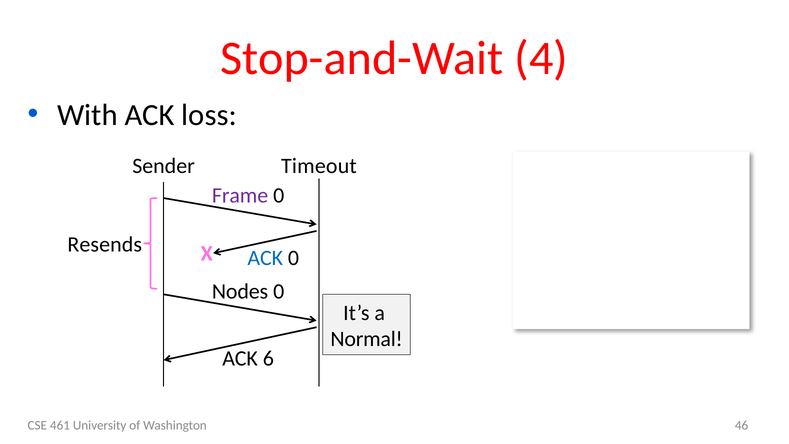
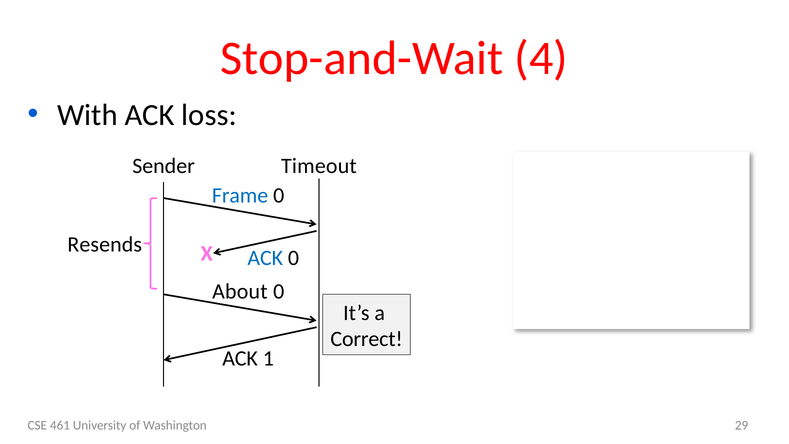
Frame colour: purple -> blue (240, 195)
Nodes: Nodes -> About (240, 291)
Normal: Normal -> Correct (367, 339)
6: 6 -> 1 (268, 358)
46: 46 -> 29 (742, 425)
